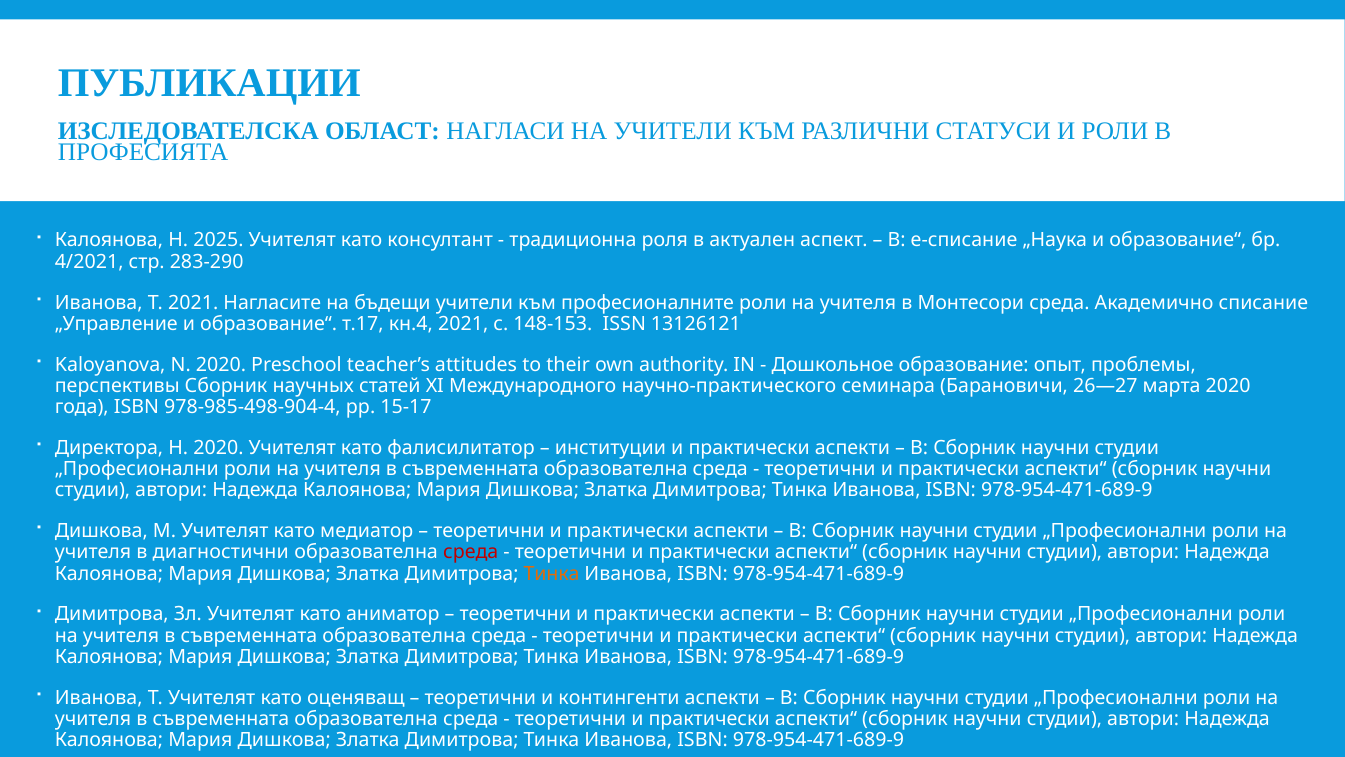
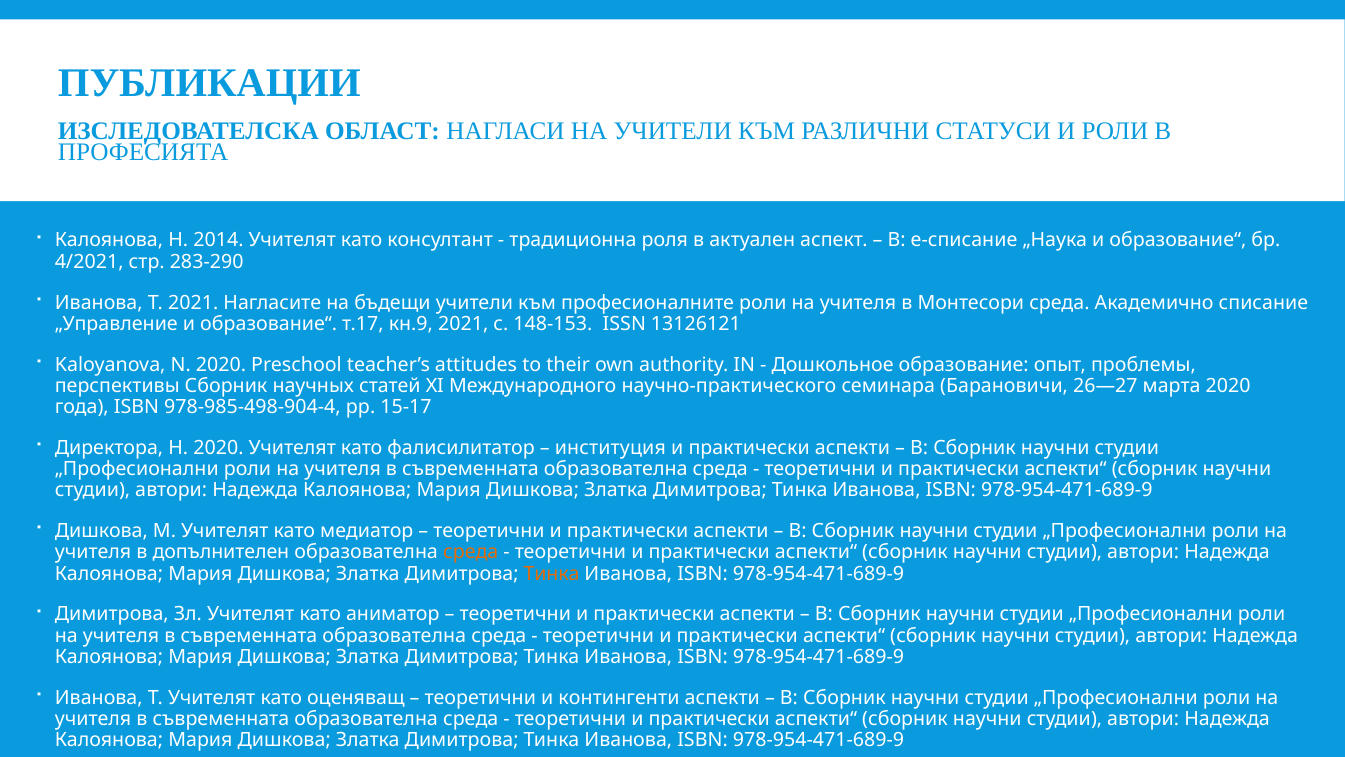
2025: 2025 -> 2014 (218, 240)
кн.4: кн.4 -> кн.9 (411, 324)
институции: институции -> институция (610, 448)
диагностични: диагностични -> допълнителен (221, 552)
среда colour: red -> orange (471, 552)
